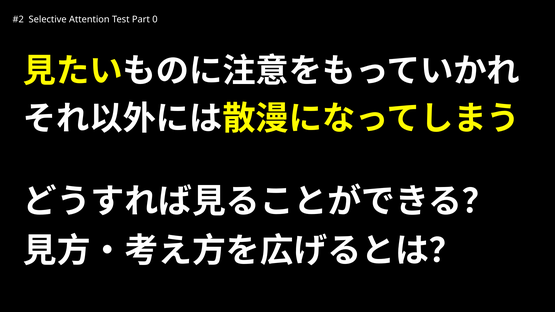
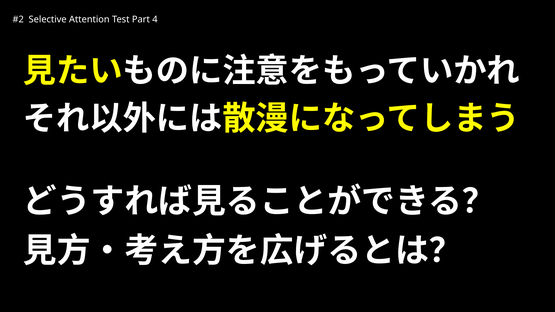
0: 0 -> 4 (155, 19)
